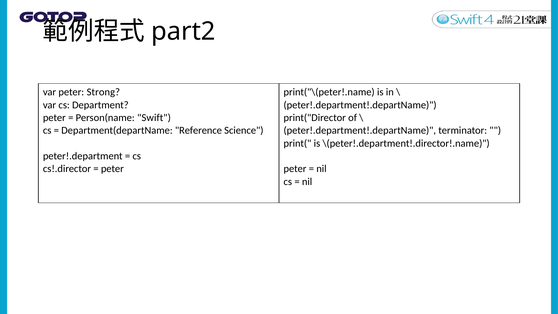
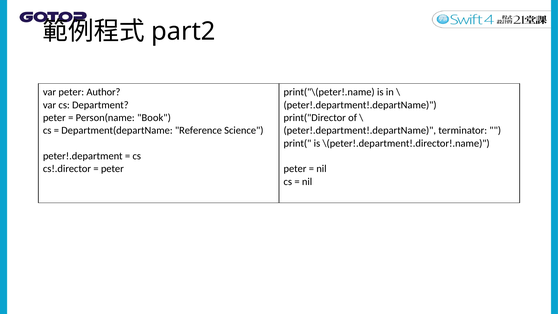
Strong: Strong -> Author (103, 92)
Swift: Swift -> Book (154, 118)
